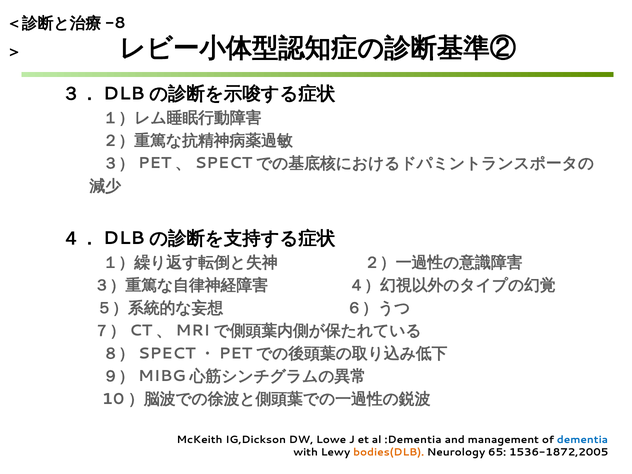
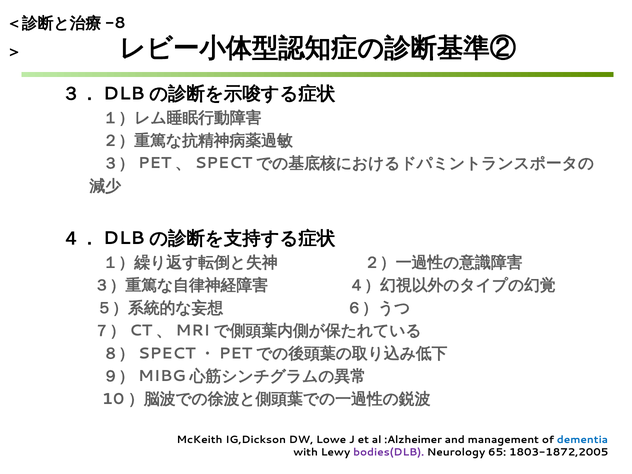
:Dementia: :Dementia -> :Alzheimer (413, 440)
bodies(DLB colour: orange -> purple (389, 452)
1536-1872,2005: 1536-1872,2005 -> 1803-1872,2005 (559, 452)
